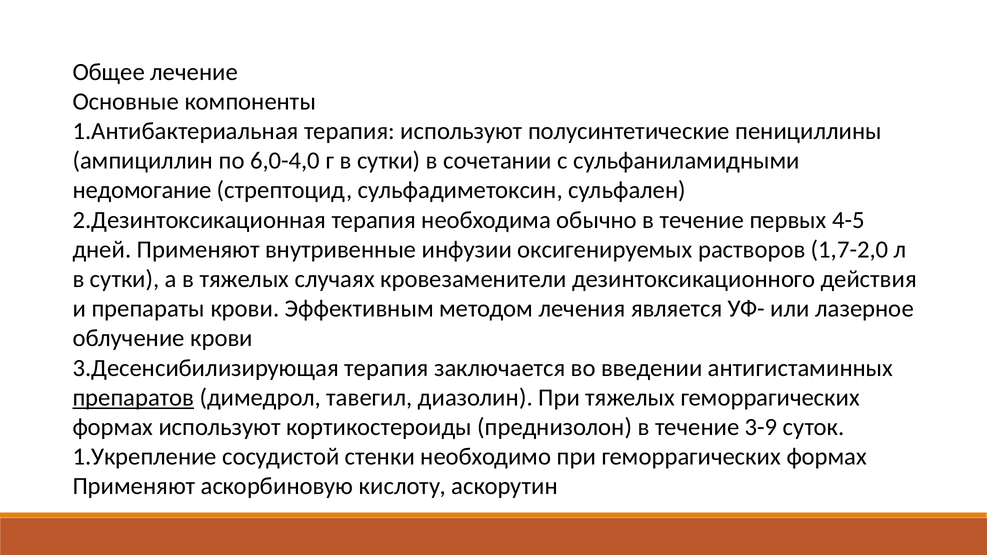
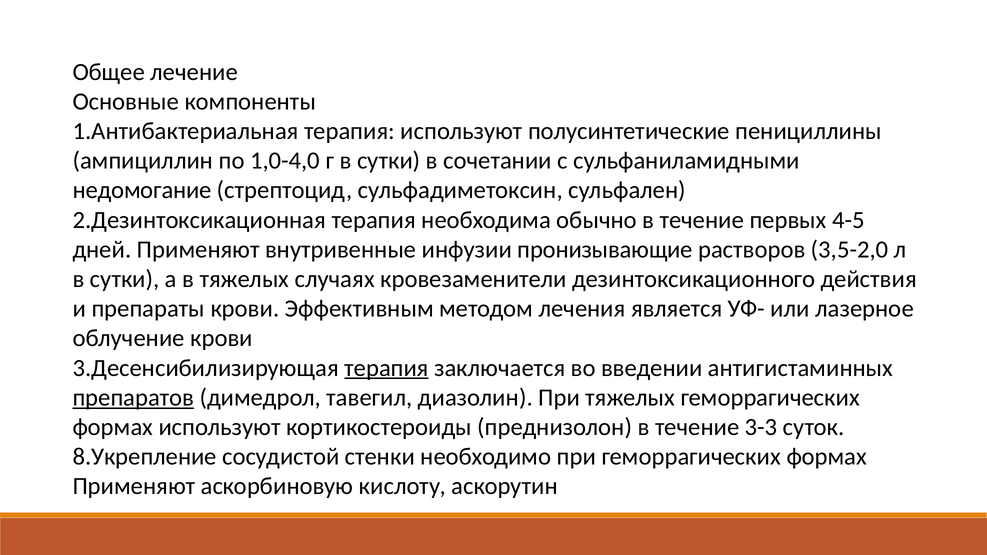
6,0-4,0: 6,0-4,0 -> 1,0-4,0 (285, 161)
оксигенируемых: оксигенируемых -> пронизывающие (605, 250)
1,7-2,0: 1,7-2,0 -> 3,5-2,0 (850, 250)
терапия underline: none -> present (386, 368)
3-9: 3-9 -> 3-3 (761, 427)
1.Укрепление: 1.Укрепление -> 8.Укрепление (145, 457)
